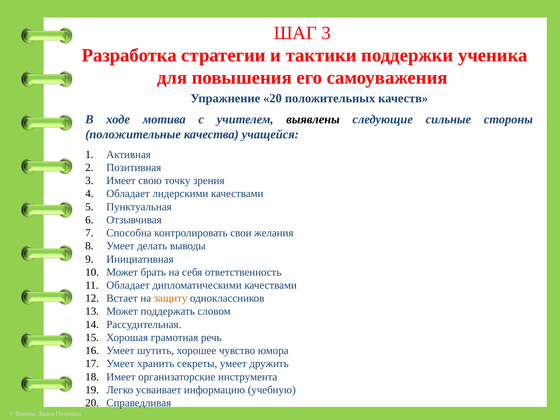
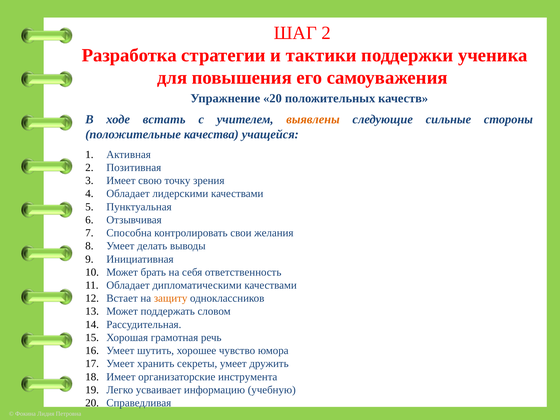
ШАГ 3: 3 -> 2 (326, 33)
мотива: мотива -> встать (164, 119)
выявлены colour: black -> orange (313, 119)
